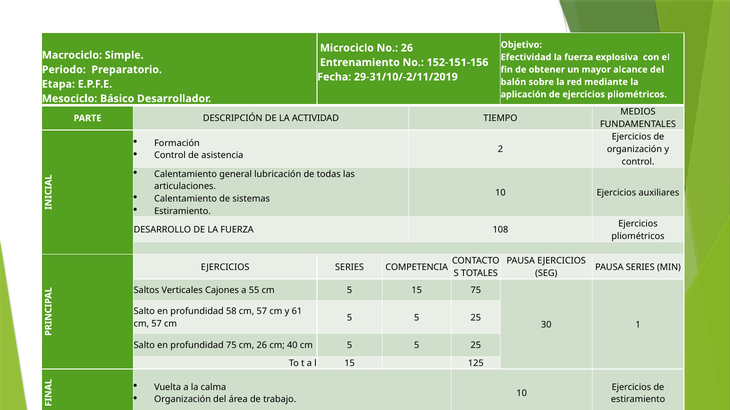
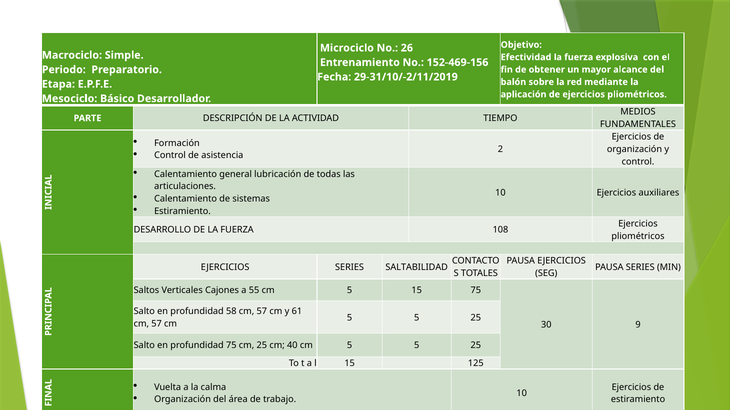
152-151-156: 152-151-156 -> 152-469-156 (458, 63)
COMPETENCIA: COMPETENCIA -> SALTABILIDAD (417, 267)
1: 1 -> 9 (638, 325)
cm 26: 26 -> 25 (262, 346)
